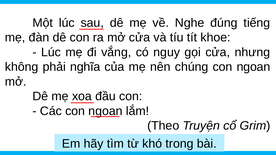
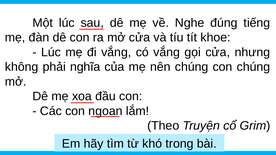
có nguy: nguy -> vắng (167, 52)
chúng con ngoan: ngoan -> chúng (253, 67)
